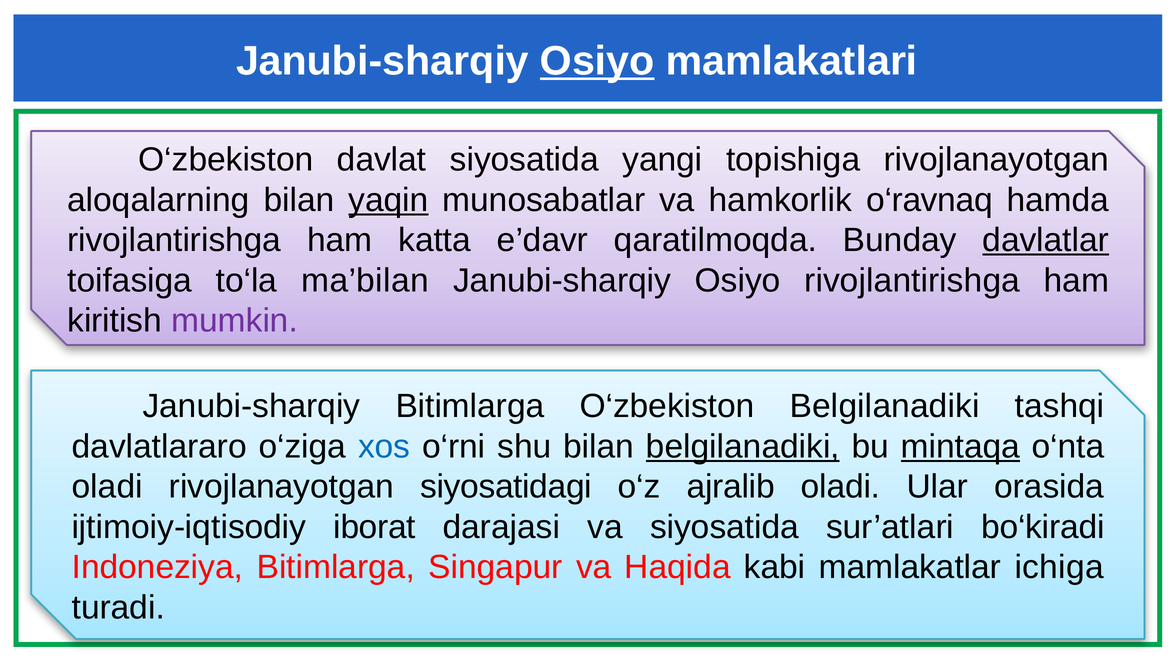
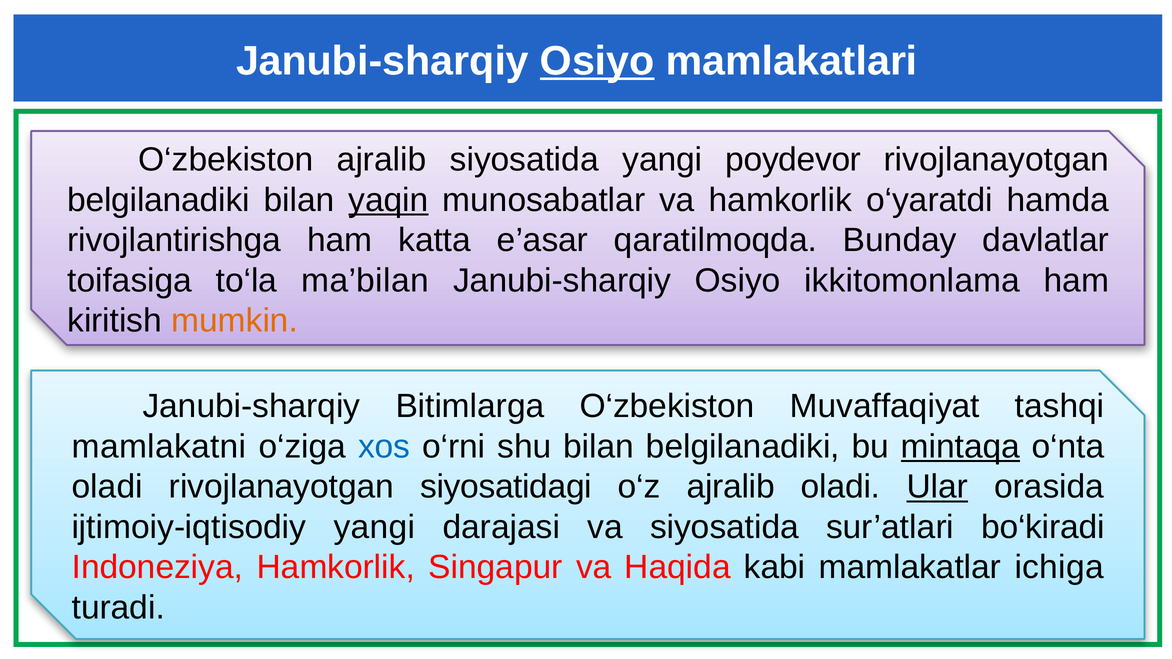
O‘zbekiston davlat: davlat -> ajralib (382, 160)
topishiga: topishiga -> poydevor (793, 160)
aloqalarning: aloqalarning -> belgilanadiki (158, 200)
o‘ravnaq: o‘ravnaq -> o‘yaratdi (929, 200)
e’davr: e’davr -> e’asar (543, 240)
davlatlar underline: present -> none (1046, 240)
Osiyo rivojlantirishga: rivojlantirishga -> ikkitomonlama (912, 281)
mumkin colour: purple -> orange (235, 321)
O‘zbekiston Belgilanadiki: Belgilanadiki -> Muvaffaqiyat (885, 407)
davlatlararo: davlatlararo -> mamlakatni (159, 447)
belgilanadiki underline: present -> none (743, 447)
Ular underline: none -> present (937, 487)
ijtimoiy-iqtisodiy iborat: iborat -> yangi (374, 528)
Indoneziya Bitimlarga: Bitimlarga -> Hamkorlik (336, 568)
